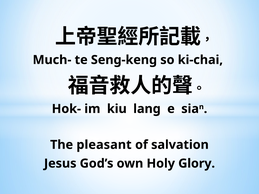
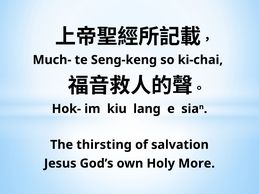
pleasant: pleasant -> thirsting (104, 145)
Glory: Glory -> More (197, 164)
